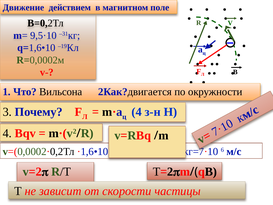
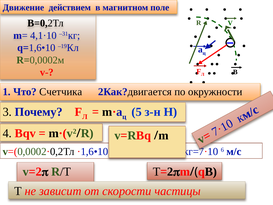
9,5·10: 9,5·10 -> 4,1·10 (43, 35)
Вильсона: Вильсона -> Счетчика (61, 92)
4: 4 -> 5 (137, 112)
